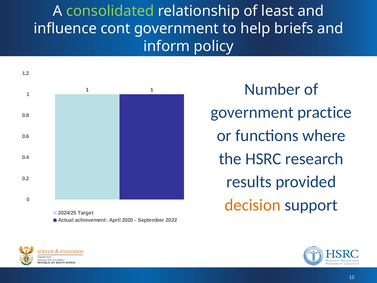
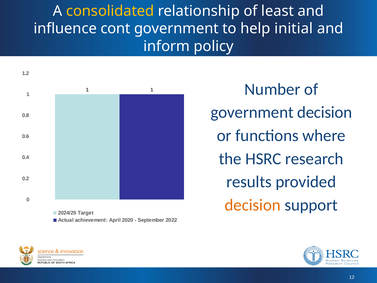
consolidated colour: light green -> yellow (110, 11)
briefs: briefs -> initial (294, 29)
government practice: practice -> decision (325, 112)
